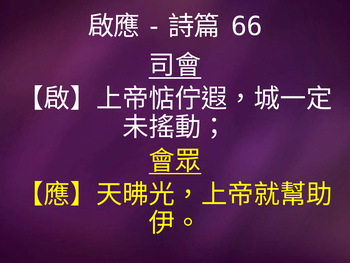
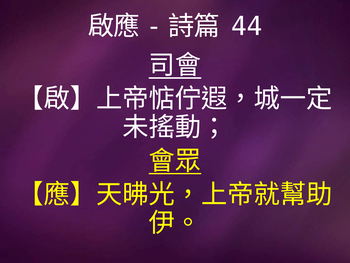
66: 66 -> 44 (247, 26)
